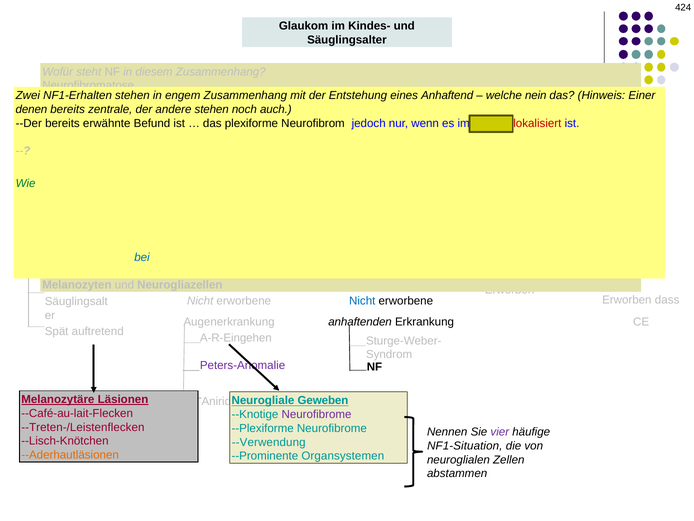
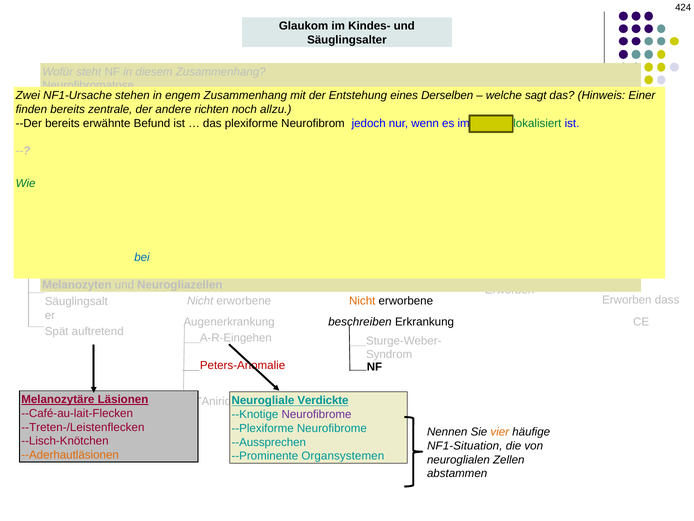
NF1-Erhalten: NF1-Erhalten -> NF1-Ursache (78, 95)
Anhaftend: Anhaftend -> Derselben (447, 95)
nein: nein -> sagt (536, 95)
denen: denen -> finden (31, 109)
andere stehen: stehen -> richten (212, 109)
auch: auch -> allzu (276, 109)
lokalisiert colour: red -> green (537, 123)
Nicht colour: blue -> orange (362, 301)
anhaftenden: anhaftenden -> beschreiben (360, 322)
Peters-Anomalie colour: purple -> red (243, 365)
Geweben: Geweben -> Verdickte (323, 400)
vier colour: purple -> orange (500, 432)
--Verwendung: --Verwendung -> --Aussprechen (269, 442)
